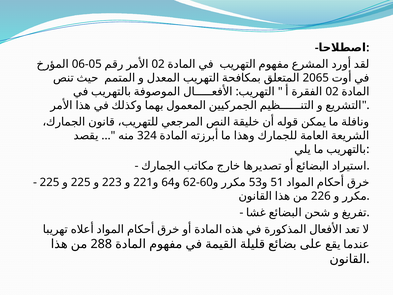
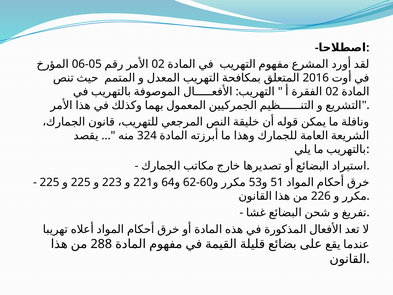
2065: 2065 -> 2016 (316, 78)
